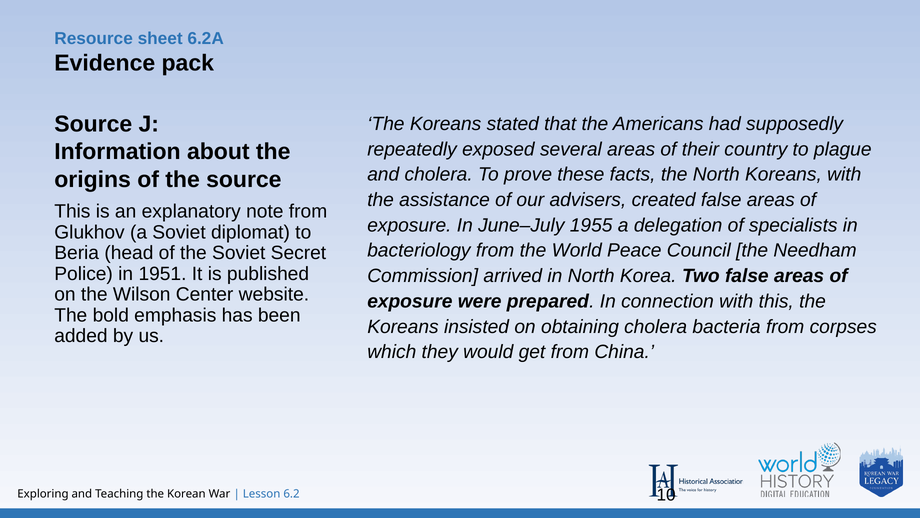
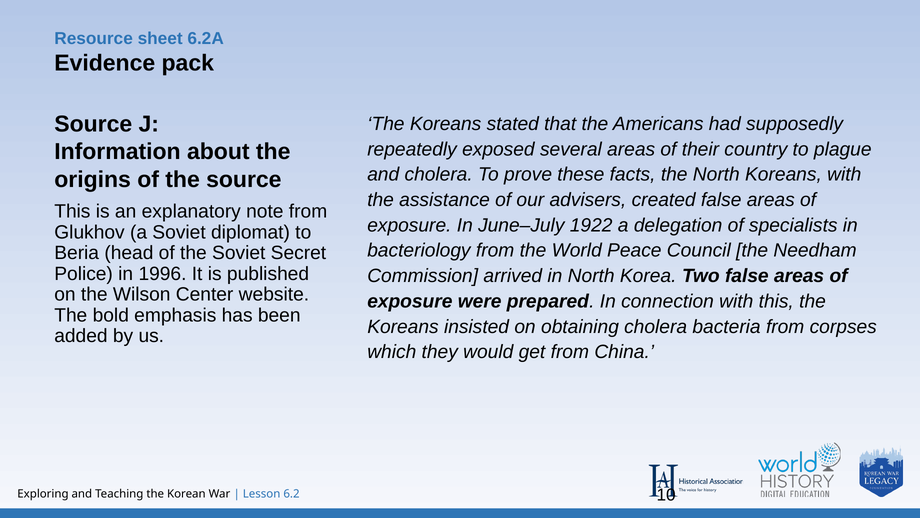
1955: 1955 -> 1922 (591, 225)
1951: 1951 -> 1996 (162, 273)
